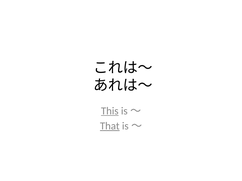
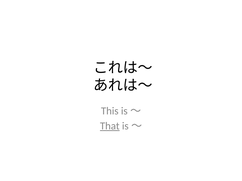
This underline: present -> none (110, 111)
